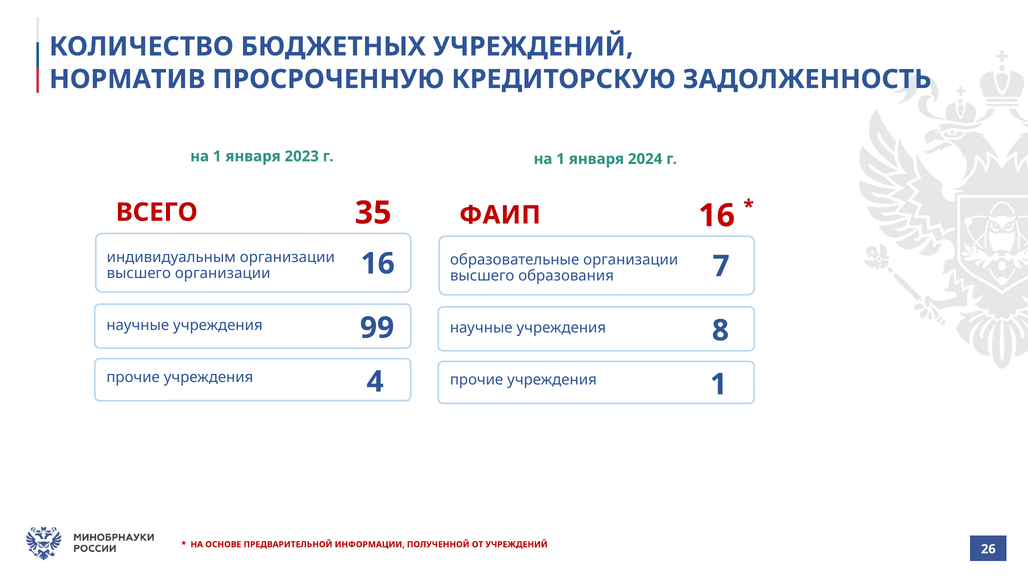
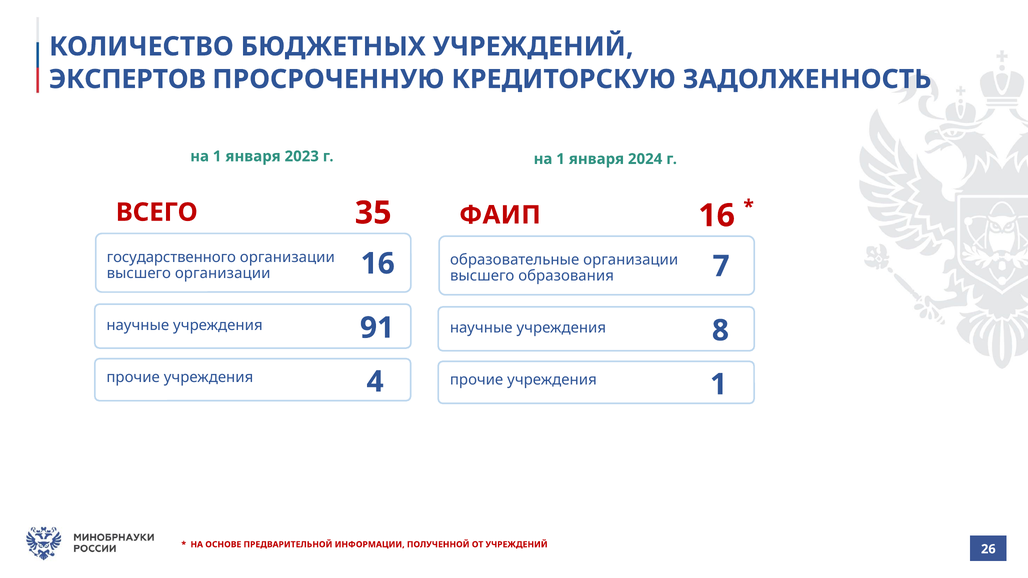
НОРМАТИВ: НОРМАТИВ -> ЭКСПЕРТОВ (127, 79)
индивидуальным: индивидуальным -> государственного (171, 257)
99: 99 -> 91 (377, 328)
